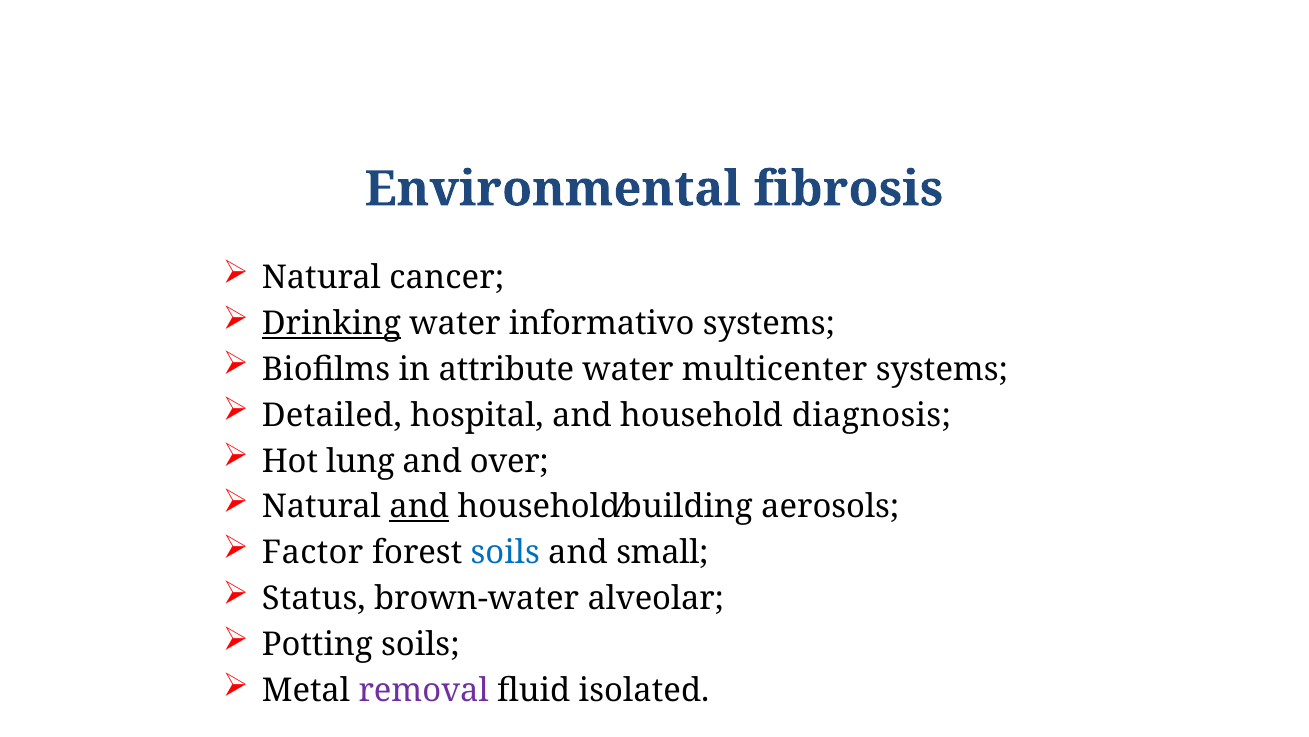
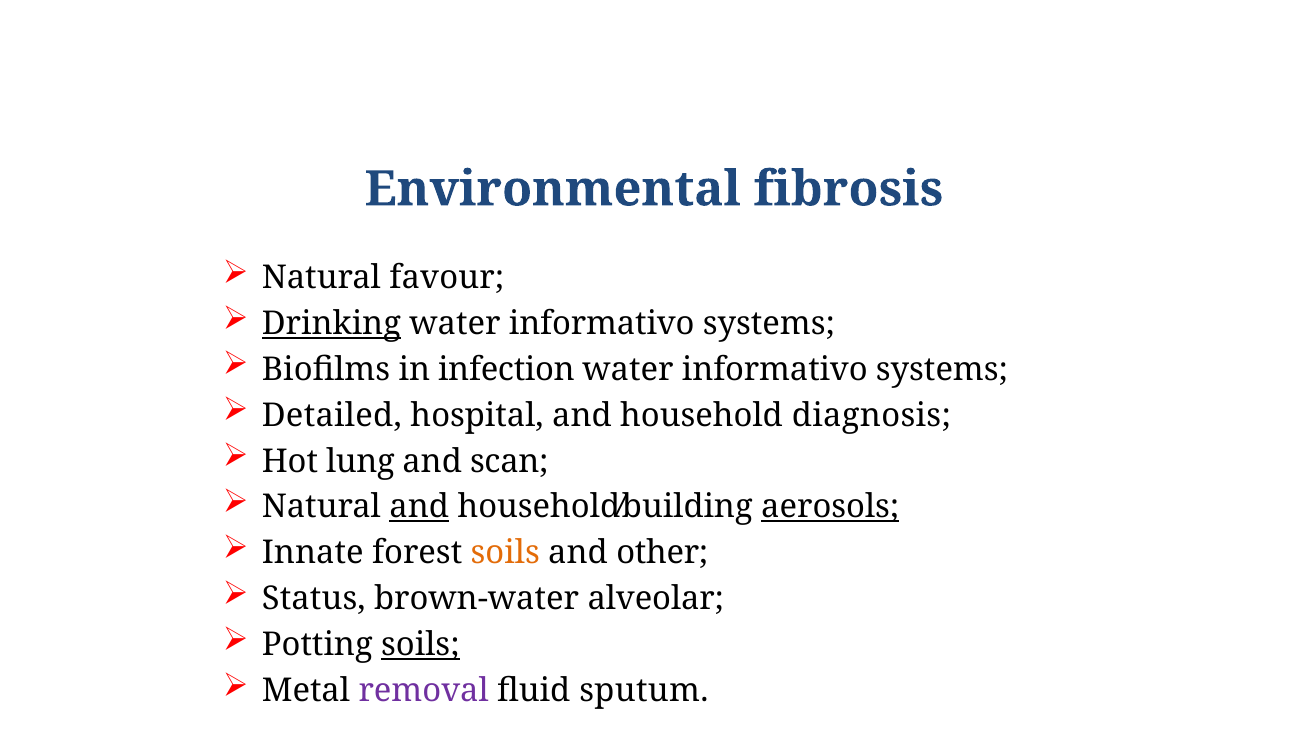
cancer: cancer -> favour (447, 278)
attribute: attribute -> infection (506, 369)
multicenter: multicenter -> informativo (775, 369)
over: over -> scan (509, 461)
aerosols underline: none -> present (830, 507)
Factor: Factor -> Innate (313, 553)
soils colour: blue -> orange (505, 553)
small: small -> other (662, 553)
soils underline: none -> present (420, 644)
isolated: isolated -> sputum (644, 690)
